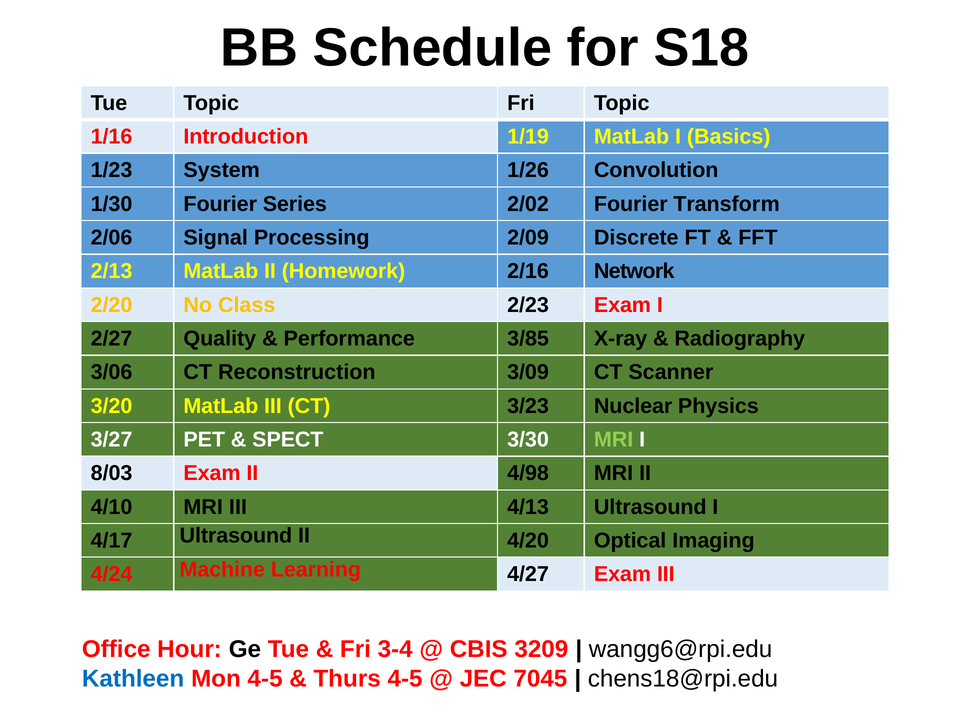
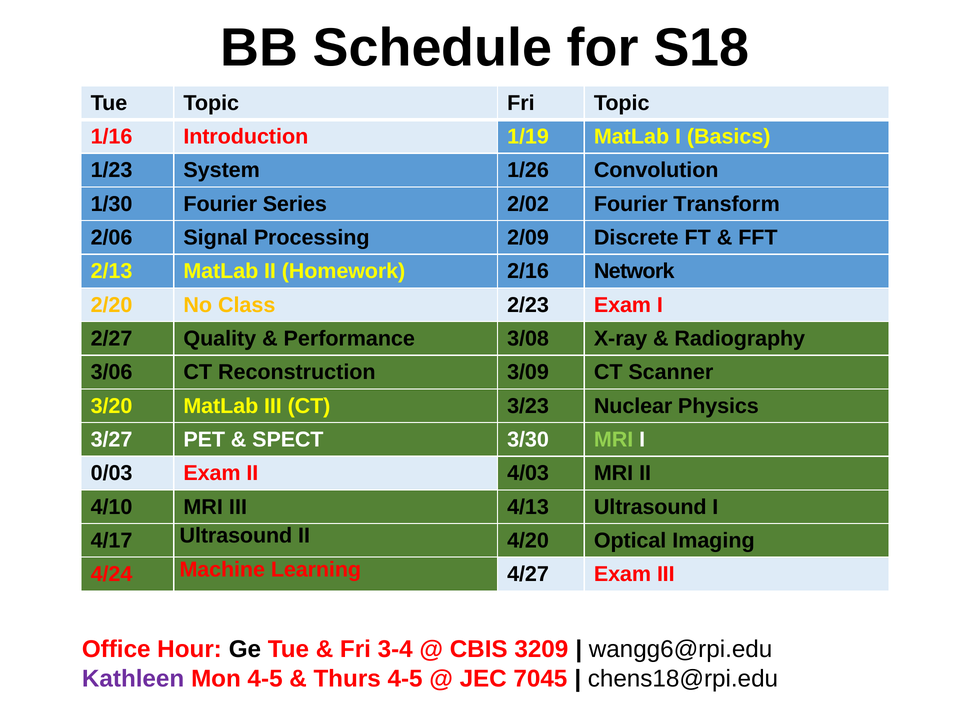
3/85: 3/85 -> 3/08 (528, 339)
8/03: 8/03 -> 0/03 (112, 474)
4/98: 4/98 -> 4/03 (528, 474)
Kathleen colour: blue -> purple (133, 679)
